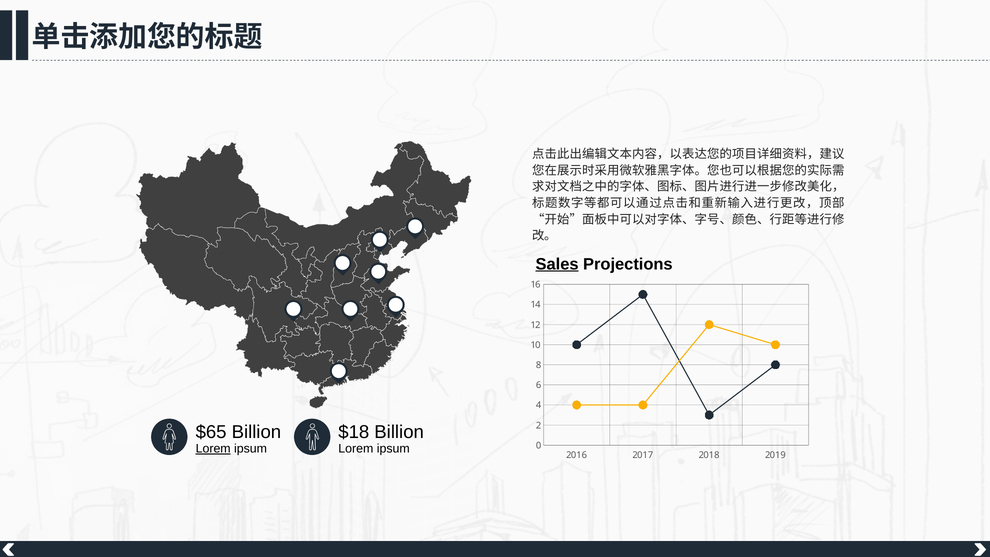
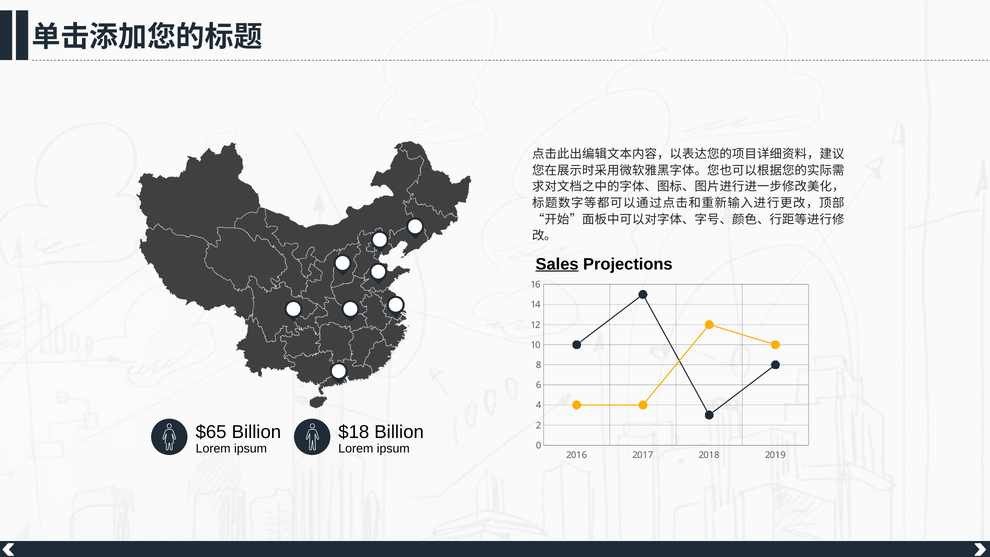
Lorem underline: present -> none (213, 448)
